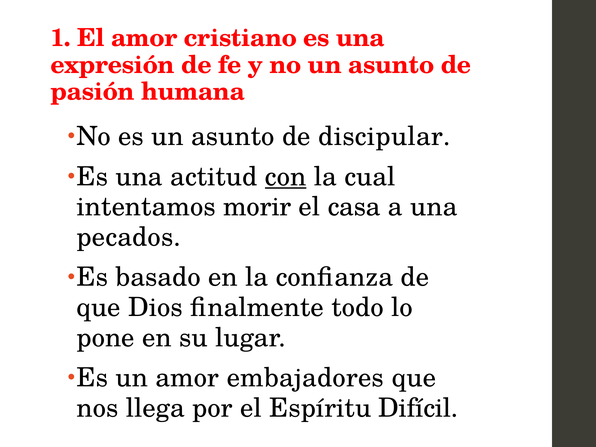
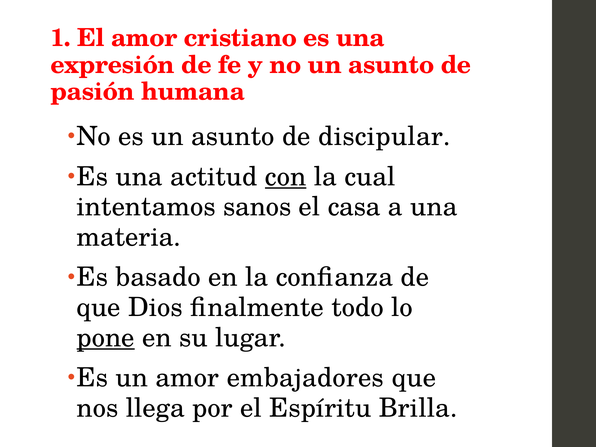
morir: morir -> sanos (257, 207)
pecados: pecados -> materia (129, 237)
pone underline: none -> present (106, 338)
Difícil: Difícil -> Brilla (418, 408)
